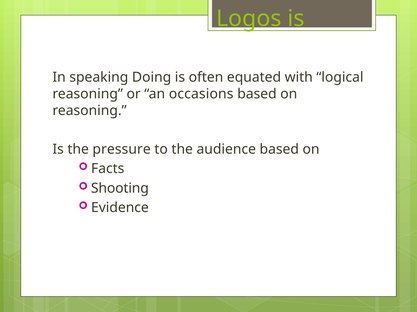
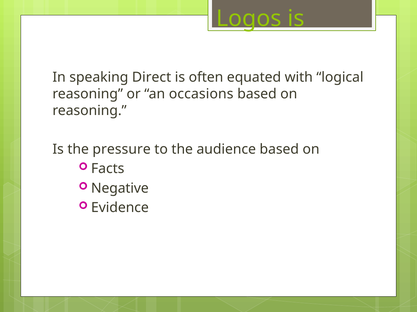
Doing: Doing -> Direct (152, 77)
Shooting: Shooting -> Negative (120, 189)
